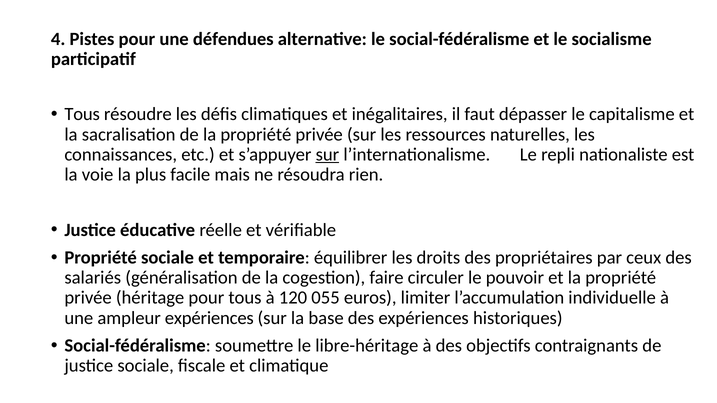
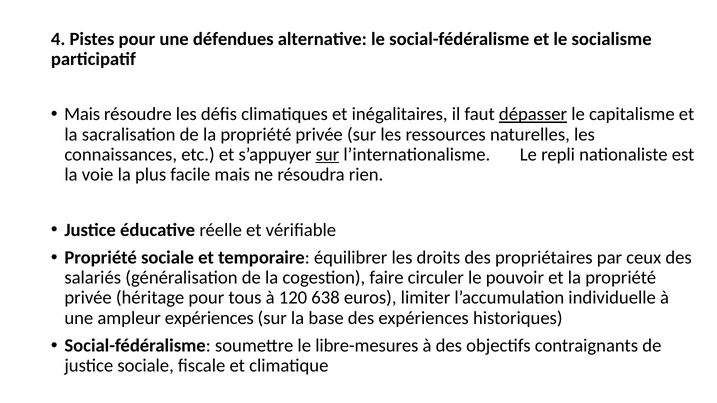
Tous: Tous -> Mais (82, 114)
dépasser underline: none -> present (533, 114)
055: 055 -> 638 (326, 298)
libre-héritage: libre-héritage -> libre-mesures (367, 346)
